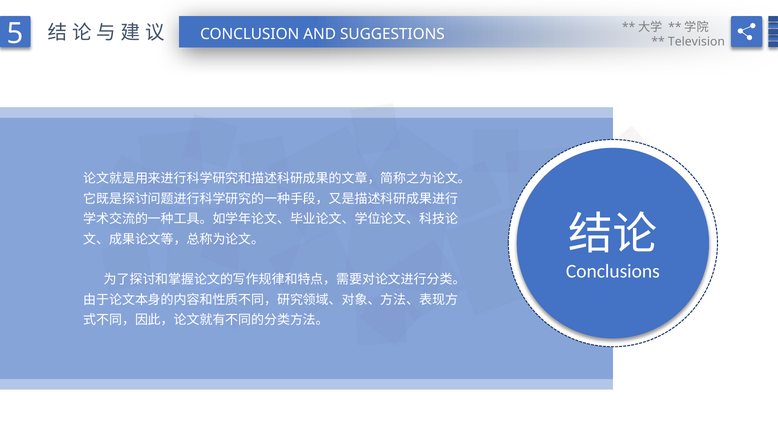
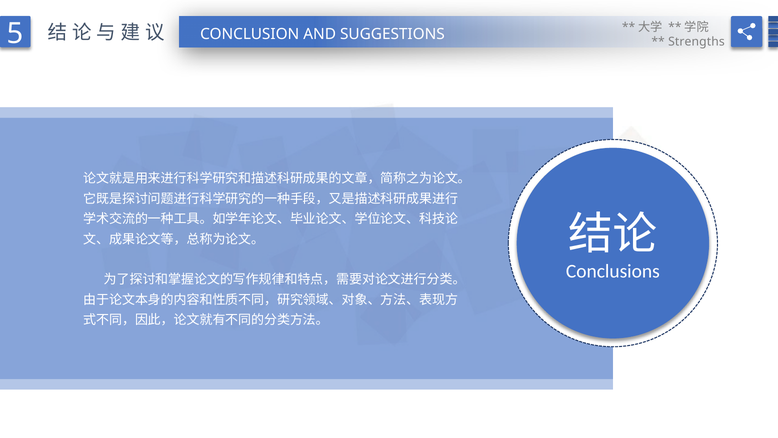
Television: Television -> Strengths (696, 42)
